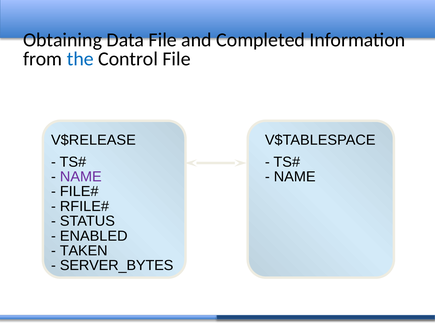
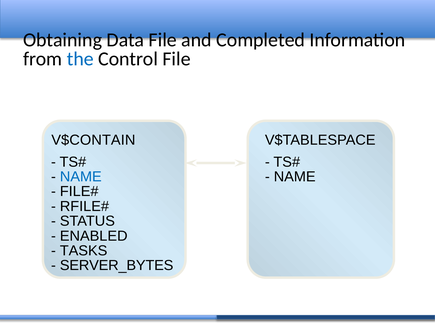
V$RELEASE: V$RELEASE -> V$CONTAIN (93, 140)
NAME colour: purple -> blue (81, 177)
TAKEN: TAKEN -> TASKS (84, 251)
